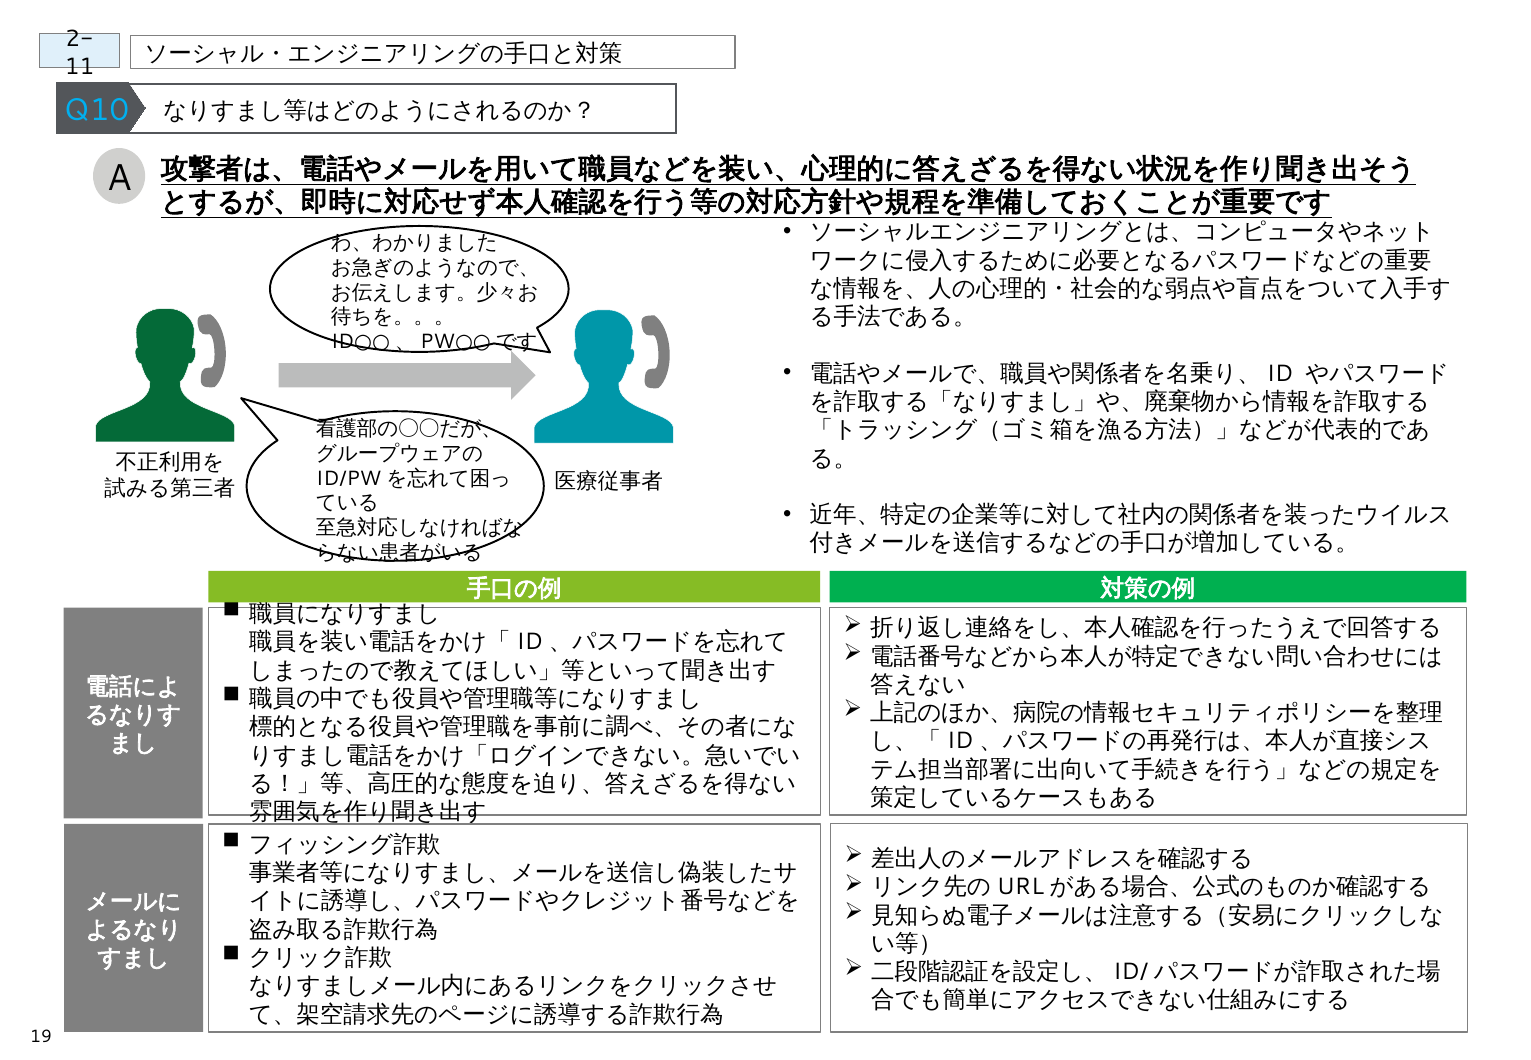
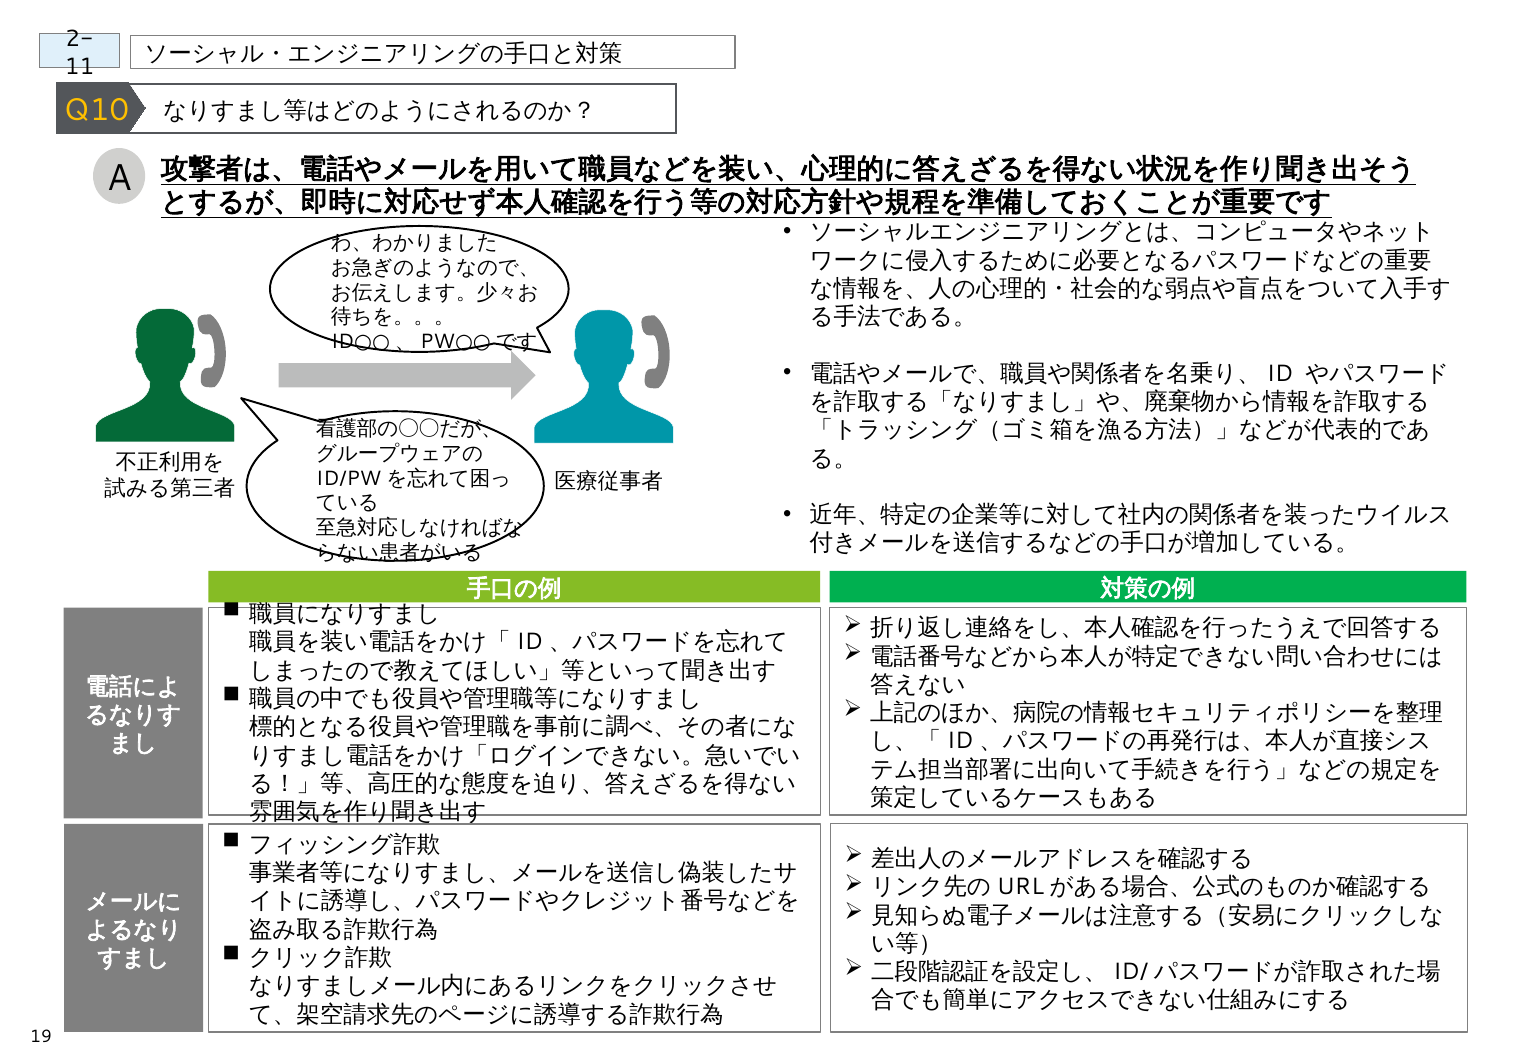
Q10 colour: light blue -> yellow (96, 110)
